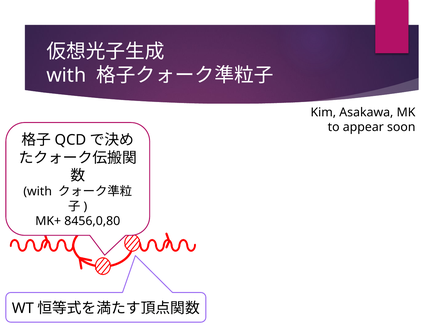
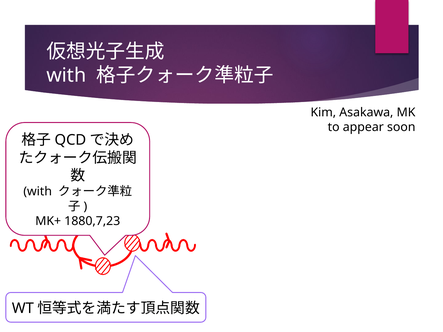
8456,0,80: 8456,0,80 -> 1880,7,23 (92, 221)
